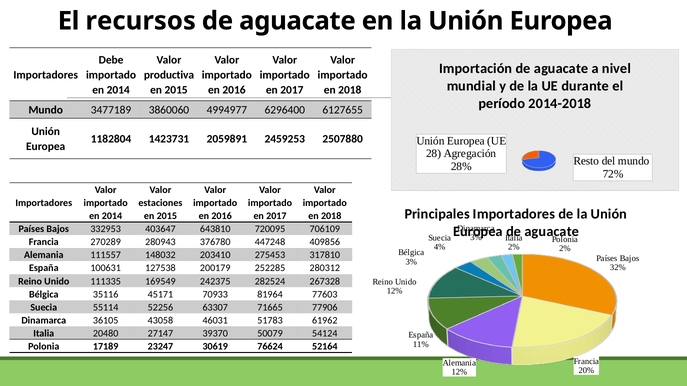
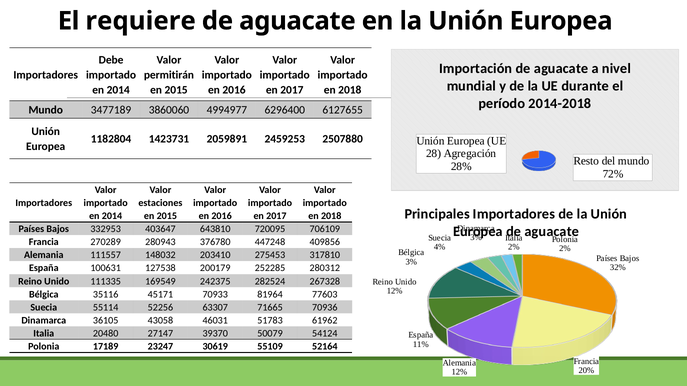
recursos: recursos -> requiere (141, 21)
productiva: productiva -> permitirán (169, 75)
77906: 77906 -> 70936 (325, 308)
76624: 76624 -> 55109 (270, 347)
